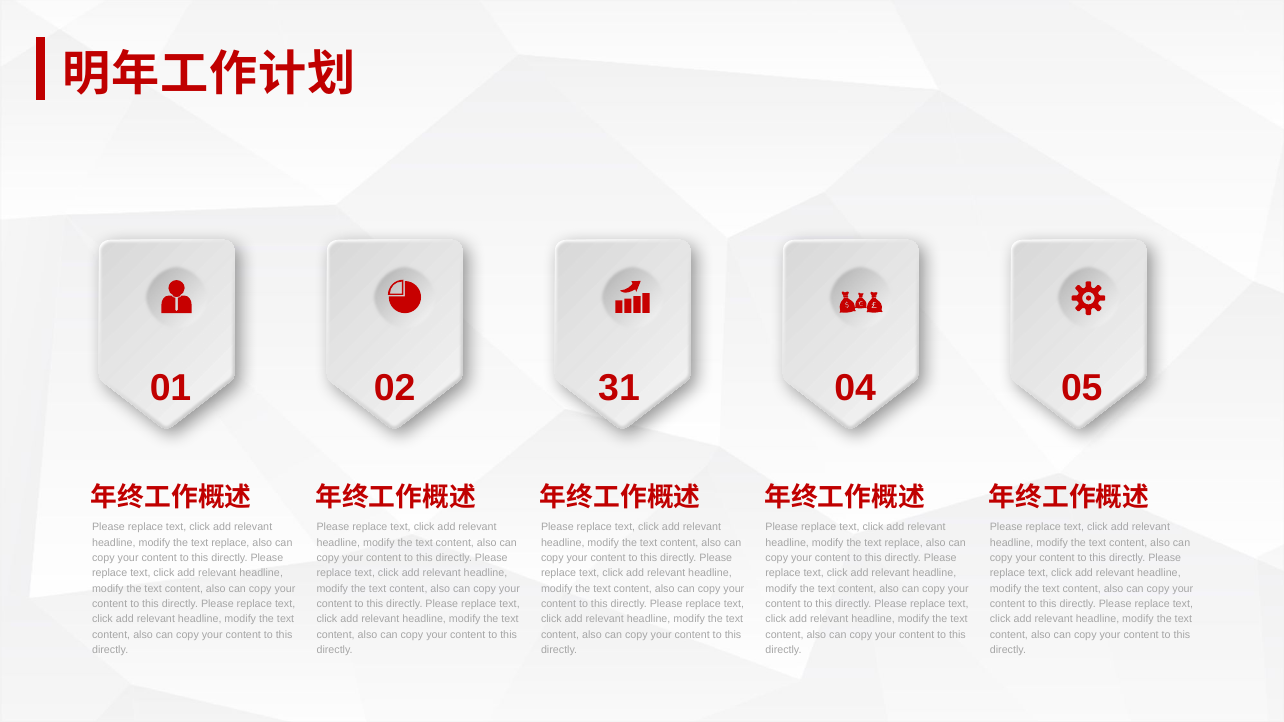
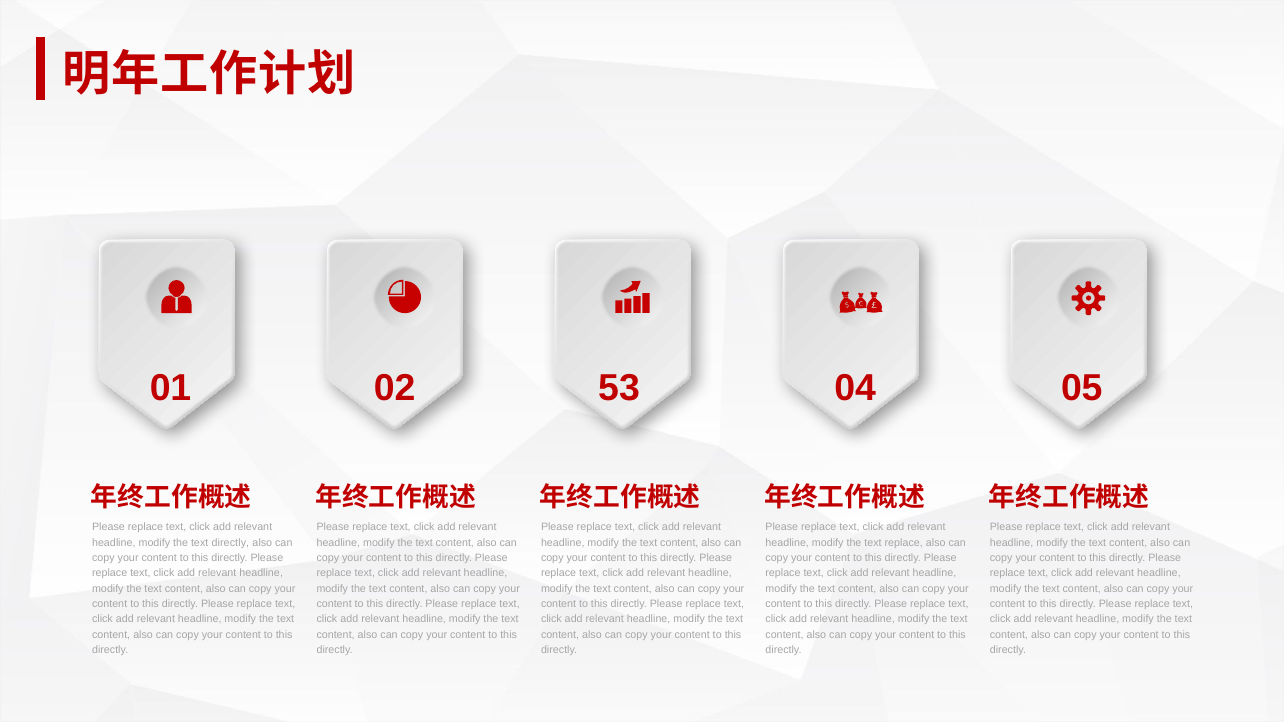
31: 31 -> 53 (619, 388)
replace: replace -> directly (230, 543)
